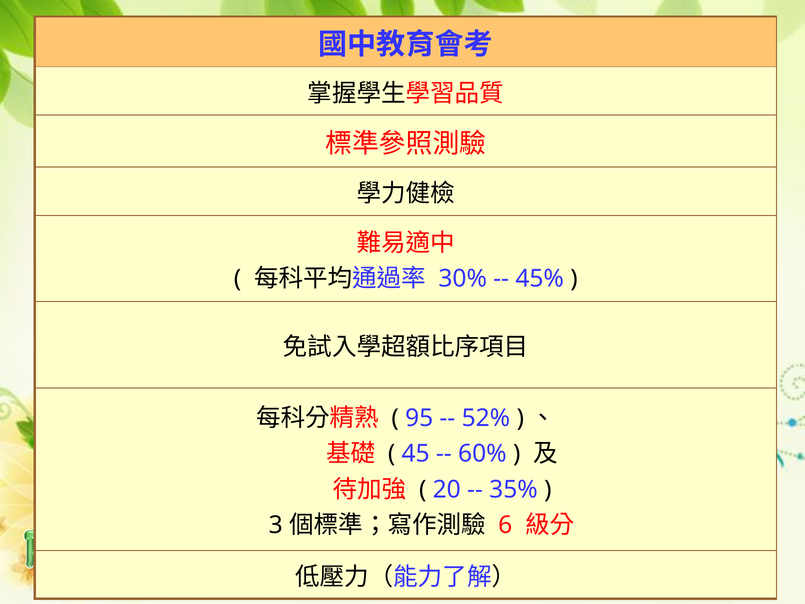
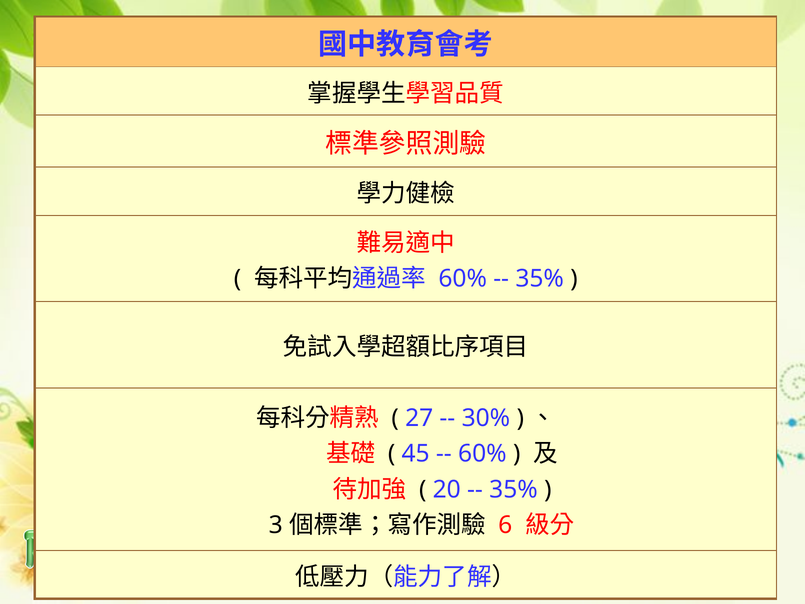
30%: 30% -> 60% (463, 279)
45%: 45% -> 35% (540, 279)
95: 95 -> 27 (419, 418)
52%: 52% -> 30% (486, 418)
